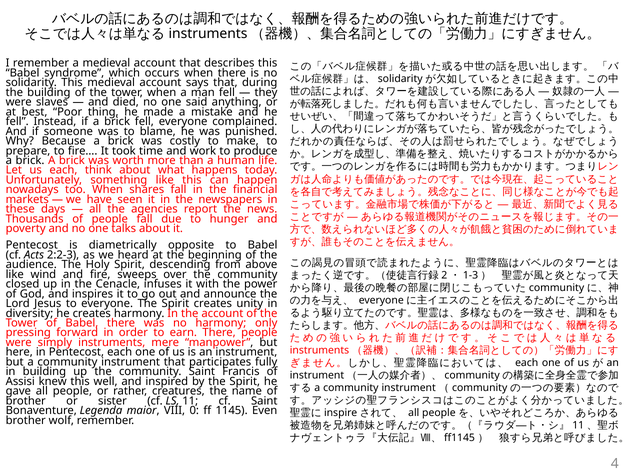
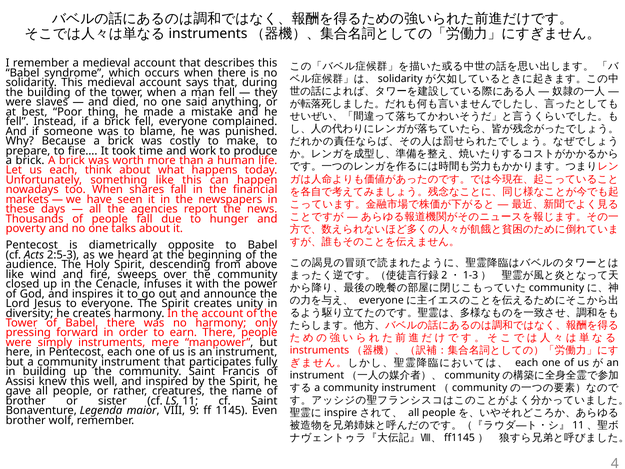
2:2-3: 2:2-3 -> 2:5-3 (63, 255)
0: 0 -> 9 (194, 410)
